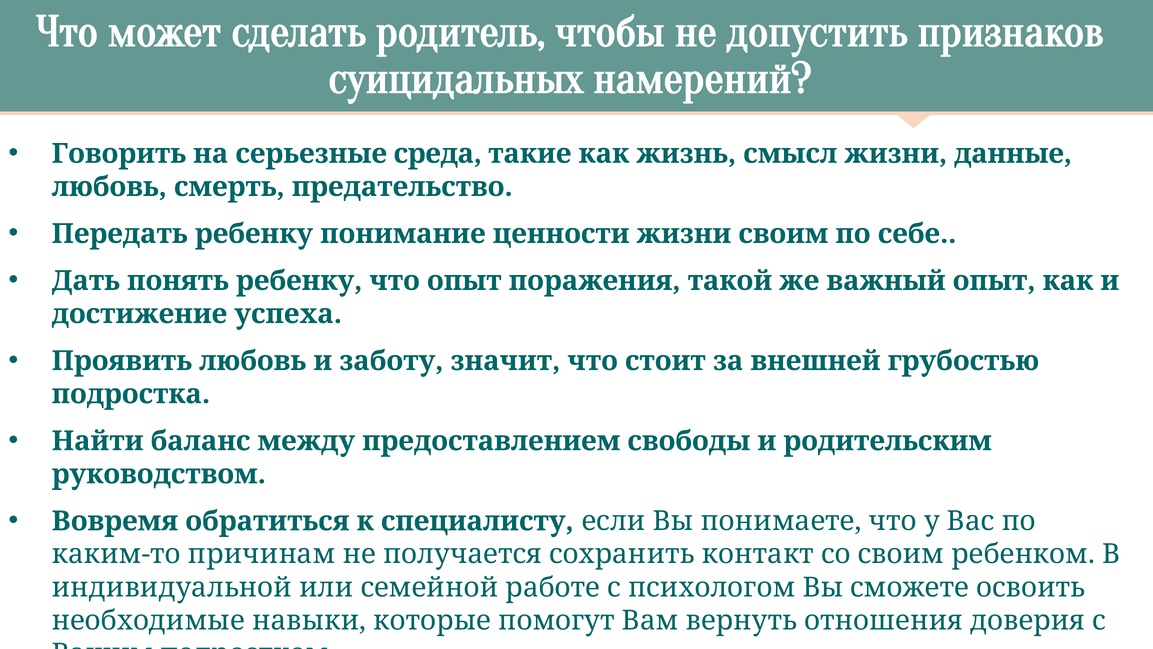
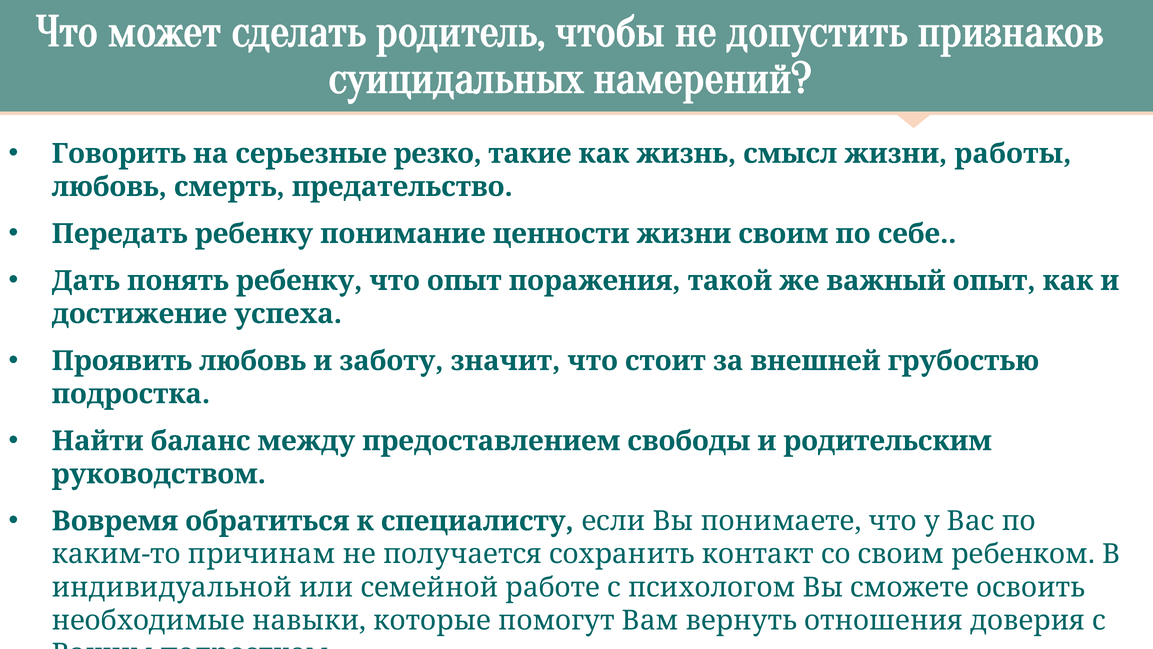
среда: среда -> резко (438, 154)
данные: данные -> работы (1013, 154)
